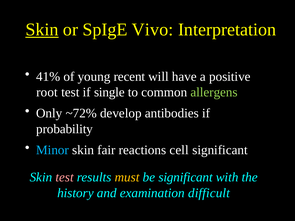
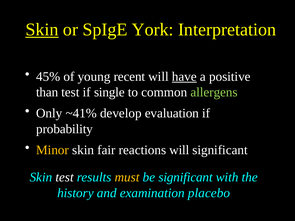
Vivo: Vivo -> York (153, 30)
41%: 41% -> 45% (48, 77)
have underline: none -> present (184, 77)
root: root -> than (47, 92)
~72%: ~72% -> ~41% (81, 113)
antibodies: antibodies -> evaluation (172, 113)
Minor colour: light blue -> yellow (53, 150)
reactions cell: cell -> will (179, 150)
test colour: pink -> white (65, 177)
difficult: difficult -> placebo (209, 193)
